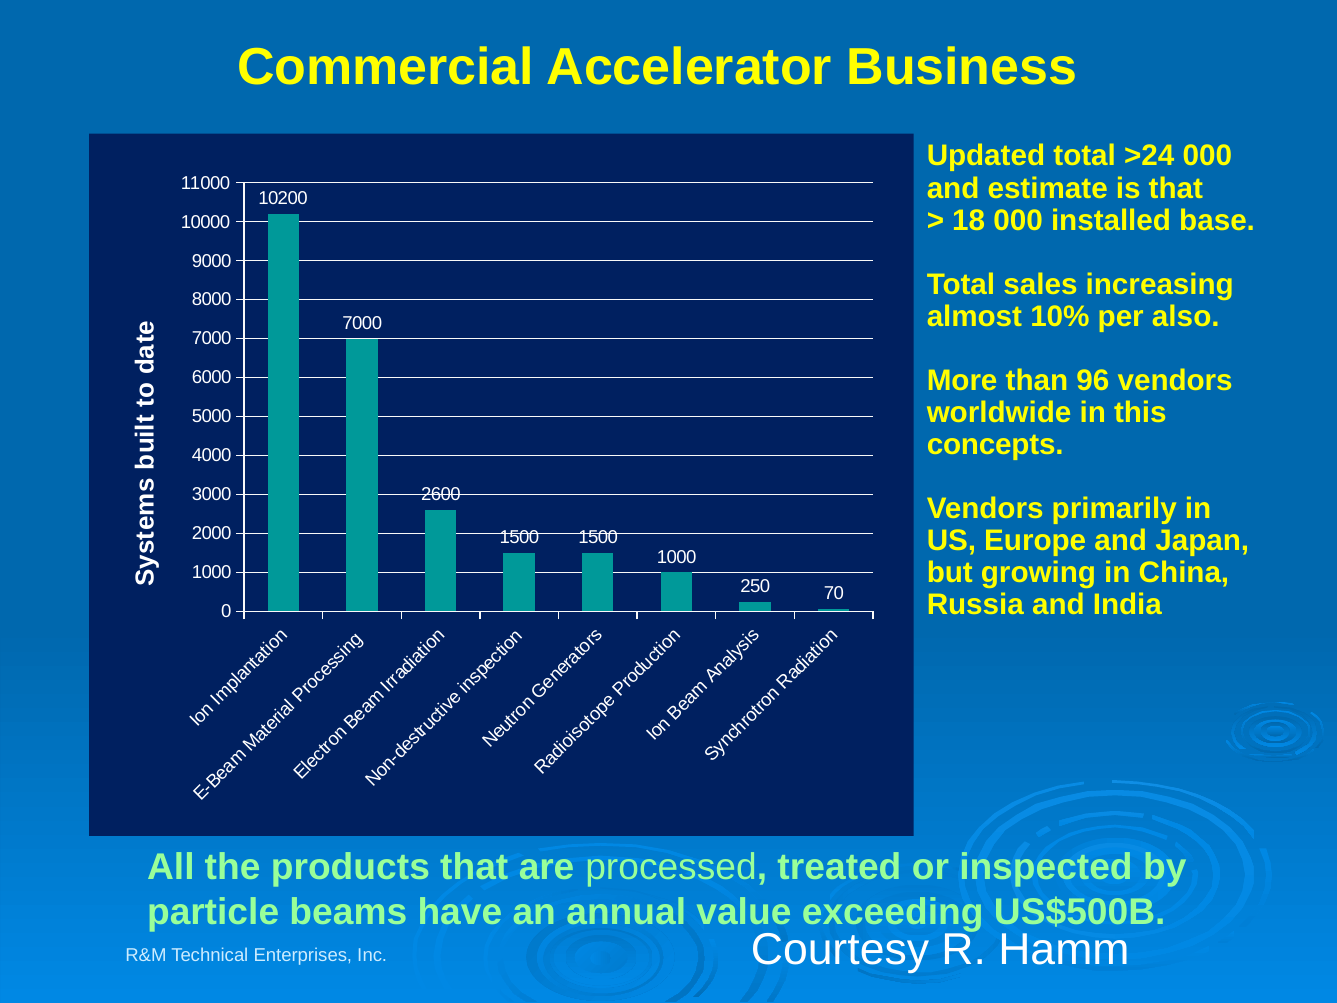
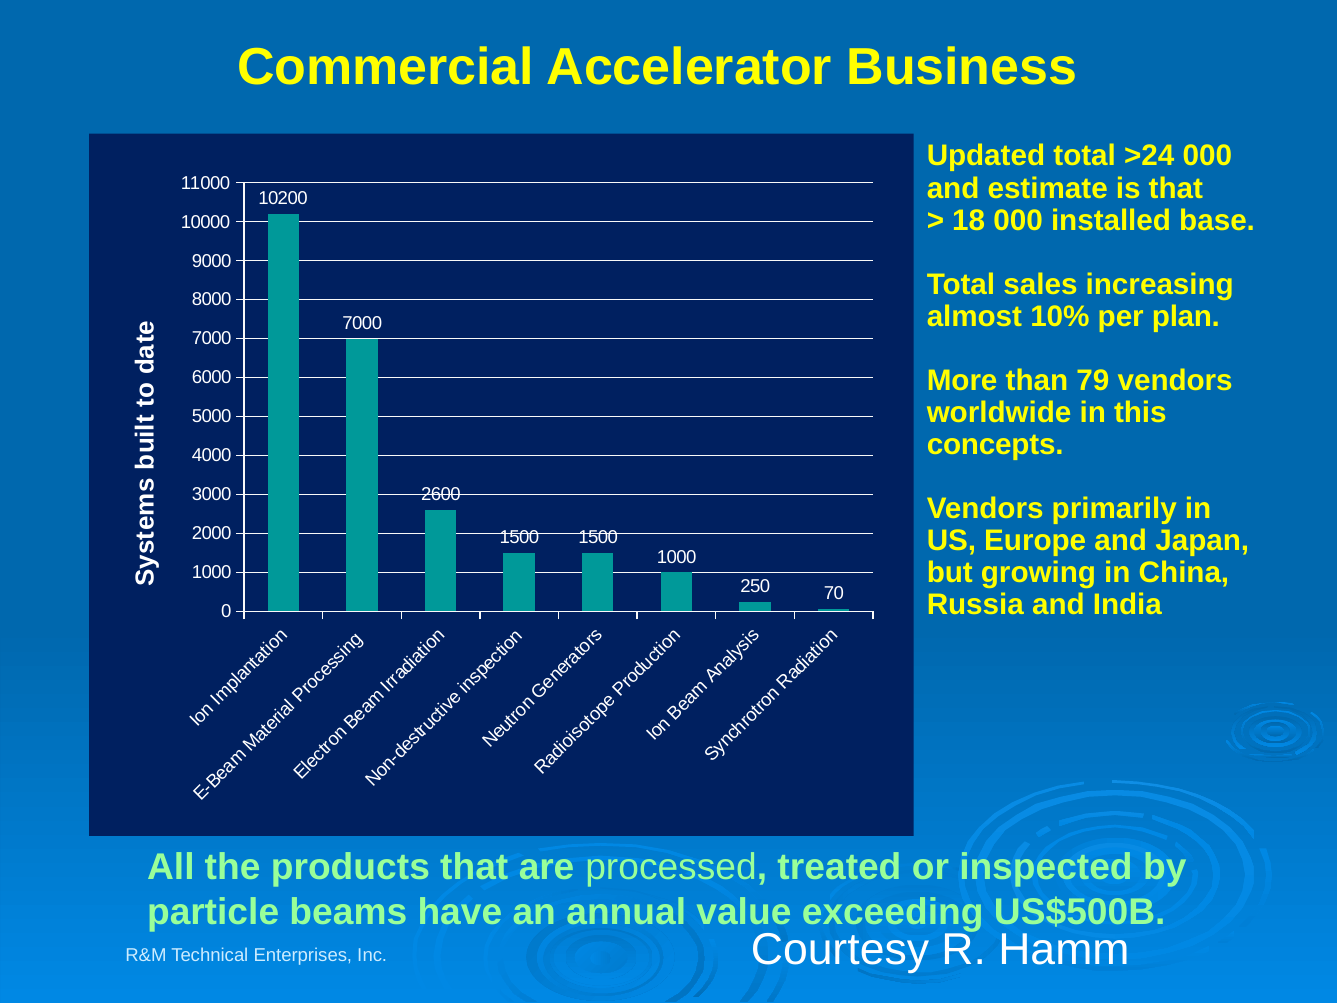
also: also -> plan (1186, 316)
96: 96 -> 79 (1093, 381)
